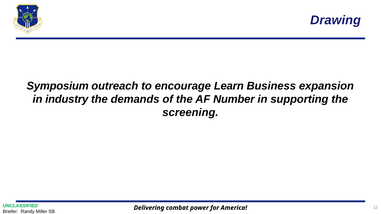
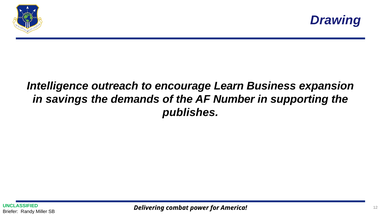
Symposium: Symposium -> Intelligence (58, 86)
industry: industry -> savings (67, 99)
screening: screening -> publishes (190, 113)
